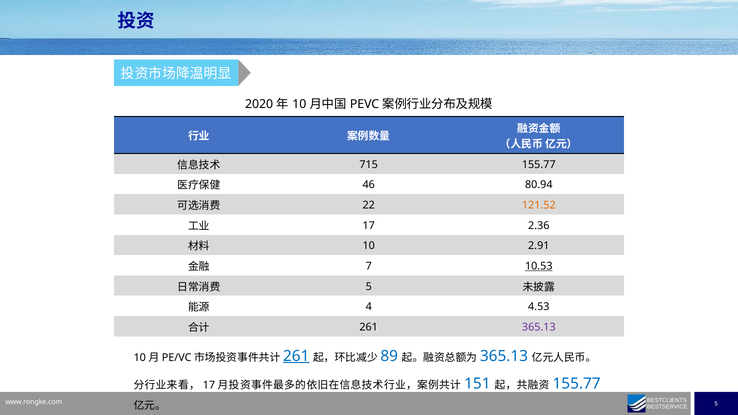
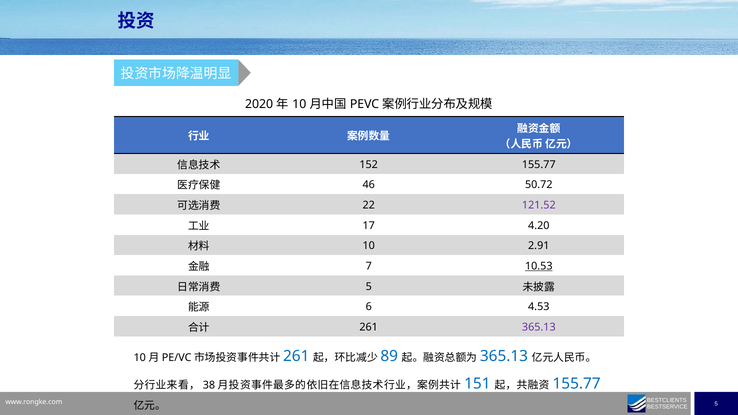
715: 715 -> 152 (369, 165)
80.94: 80.94 -> 50.72 (539, 185)
121.52 colour: orange -> purple (539, 205)
2.36: 2.36 -> 4.20 (539, 226)
4: 4 -> 6 (369, 307)
261 underline: present -> none (296, 356)
17: 17 -> 38 (209, 385)
